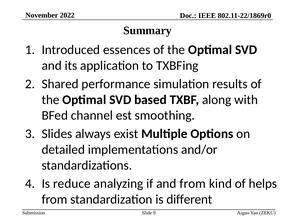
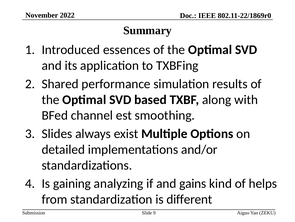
reduce: reduce -> gaining (72, 183)
and from: from -> gains (193, 183)
